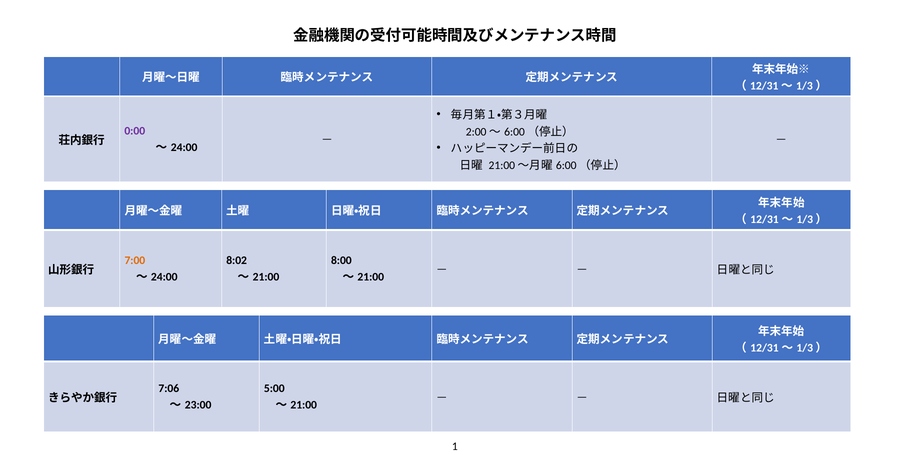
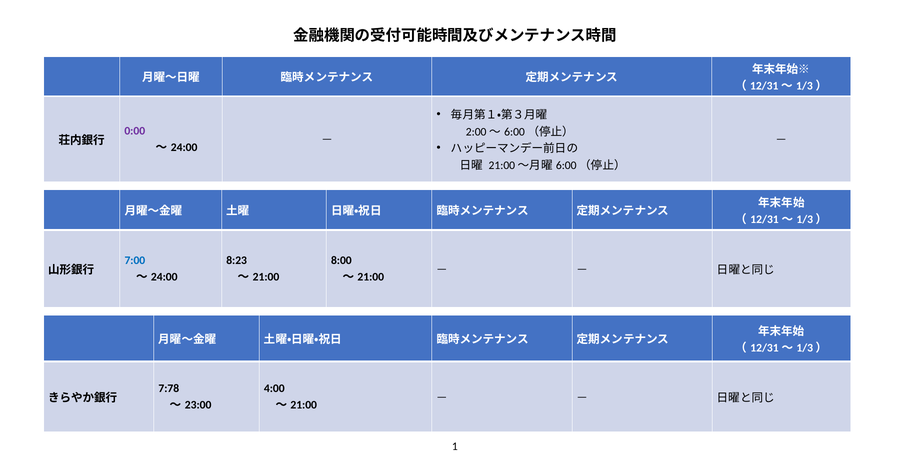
7:00 colour: orange -> blue (135, 260)
8:02: 8:02 -> 8:23 (237, 260)
7:06: 7:06 -> 7:78 (169, 388)
5:00: 5:00 -> 4:00 (274, 388)
